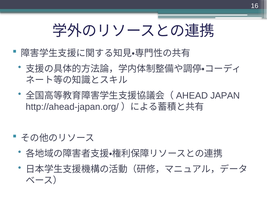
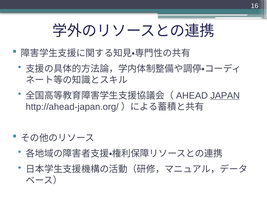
JAPAN underline: none -> present (225, 95)
